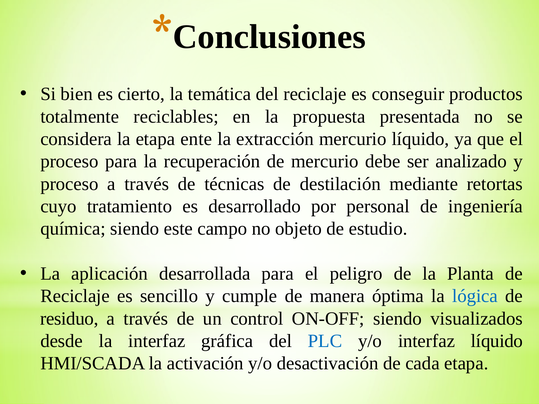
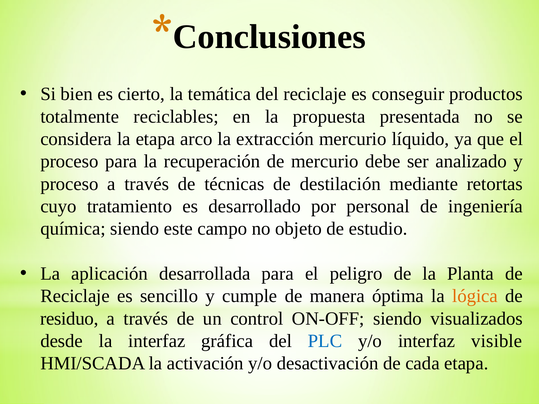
ente: ente -> arco (196, 139)
lógica colour: blue -> orange (475, 296)
interfaz líquido: líquido -> visible (497, 341)
